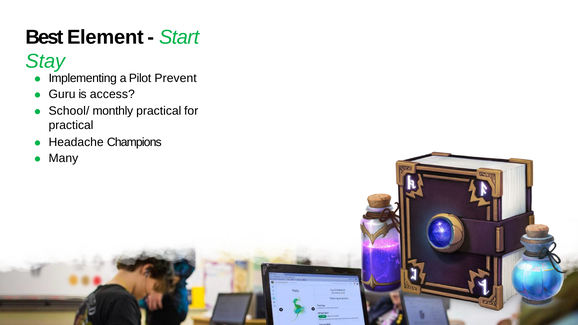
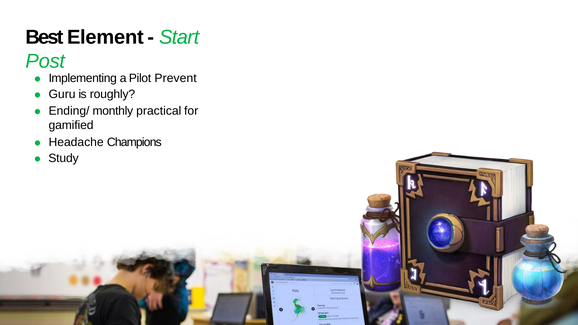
Stay: Stay -> Post (45, 61)
access: access -> roughly (112, 94)
School/: School/ -> Ending/ (69, 111)
practical: practical -> gamified (71, 125)
Many: Many -> Study (63, 158)
